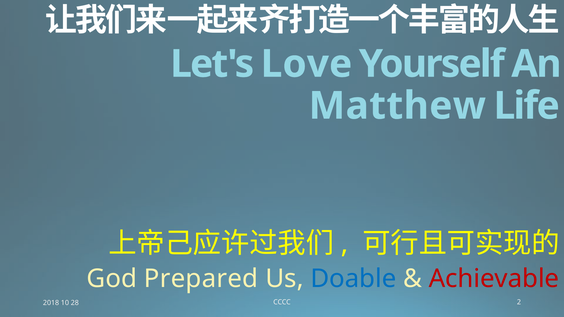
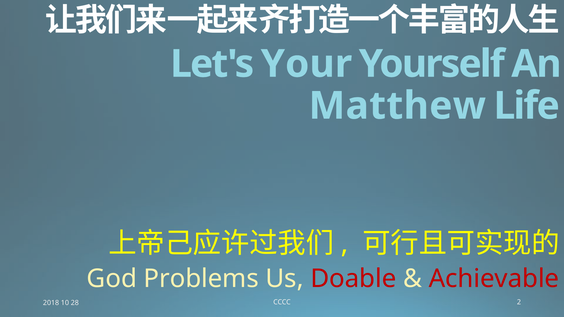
Love: Love -> Your (306, 64)
Prepared: Prepared -> Problems (201, 279)
Doable colour: blue -> red (353, 279)
